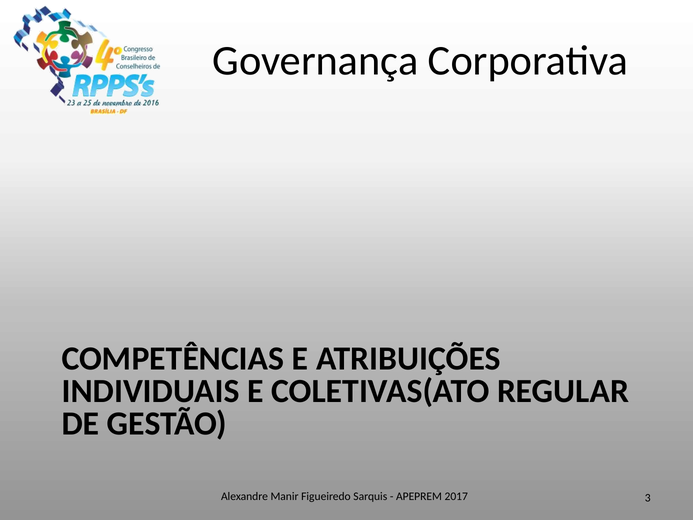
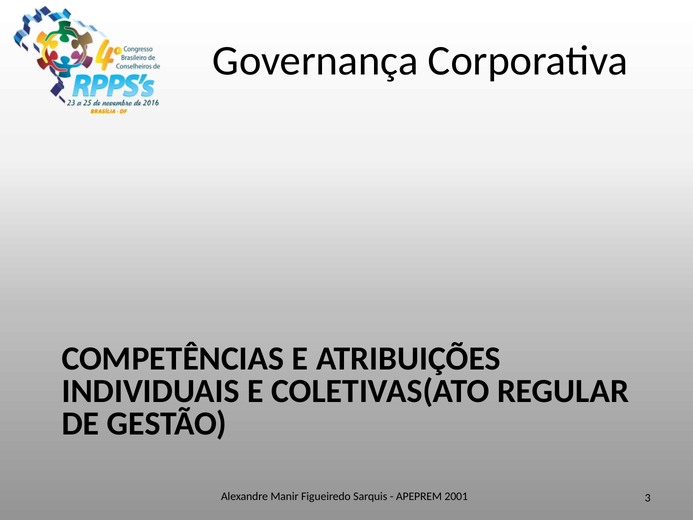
2017: 2017 -> 2001 (456, 496)
